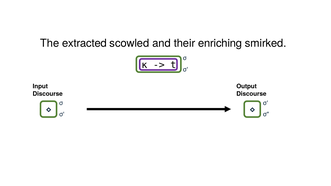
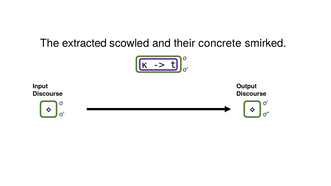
enriching: enriching -> concrete (220, 43)
